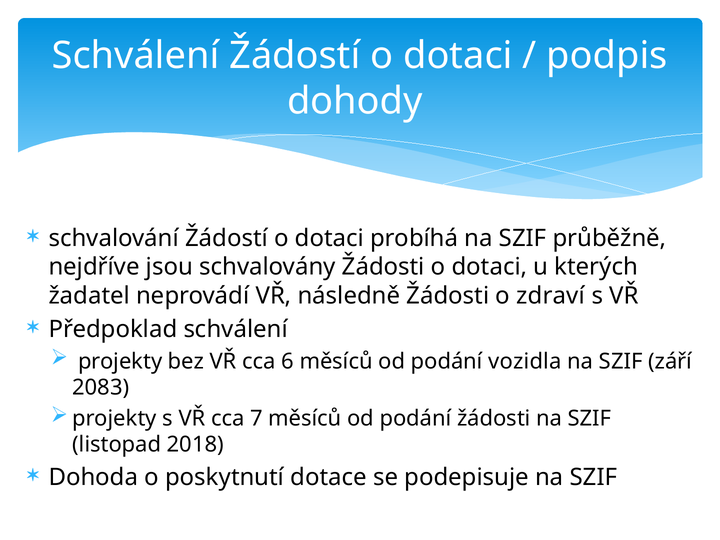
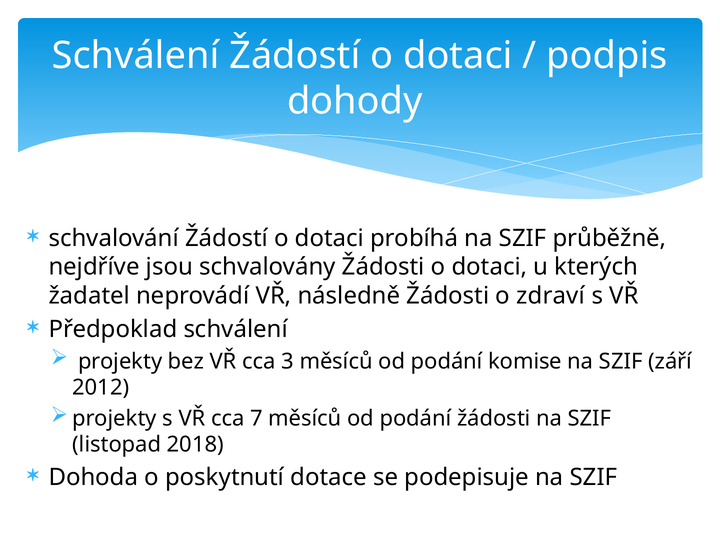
6: 6 -> 3 (287, 361)
vozidla: vozidla -> komise (525, 361)
2083: 2083 -> 2012 (101, 388)
